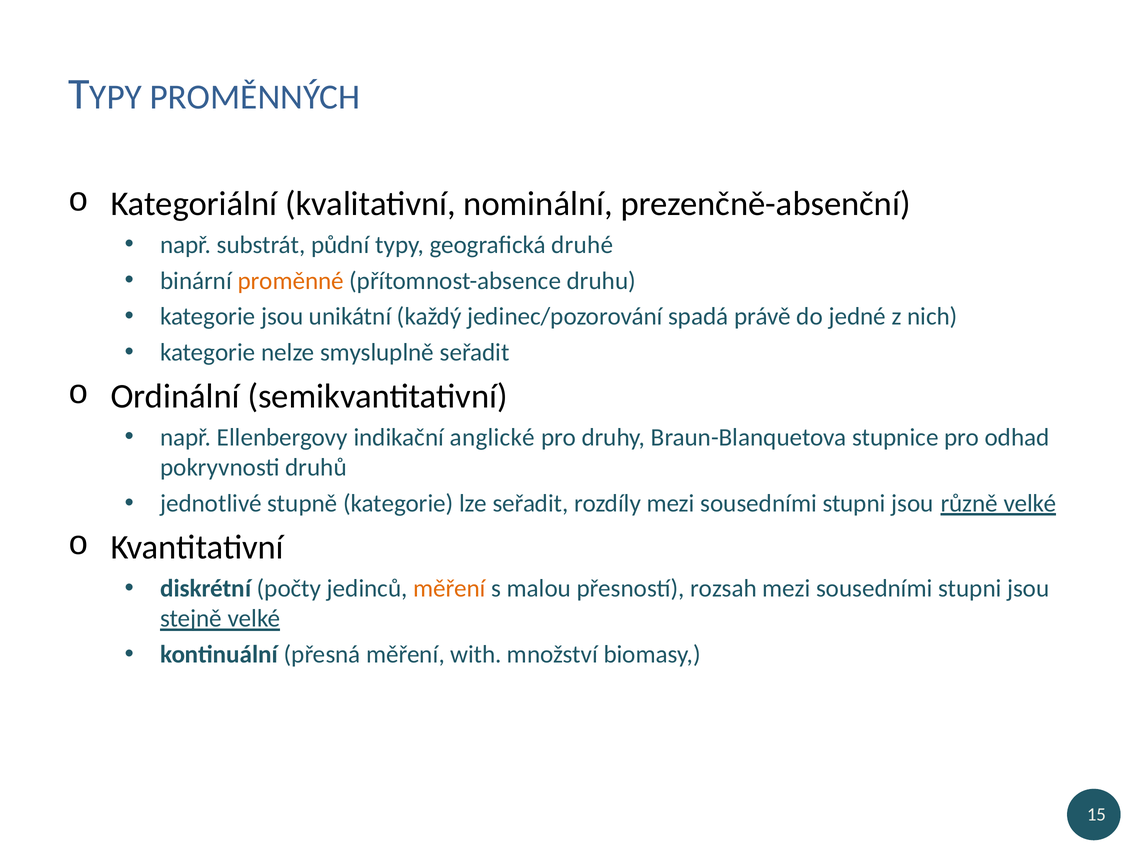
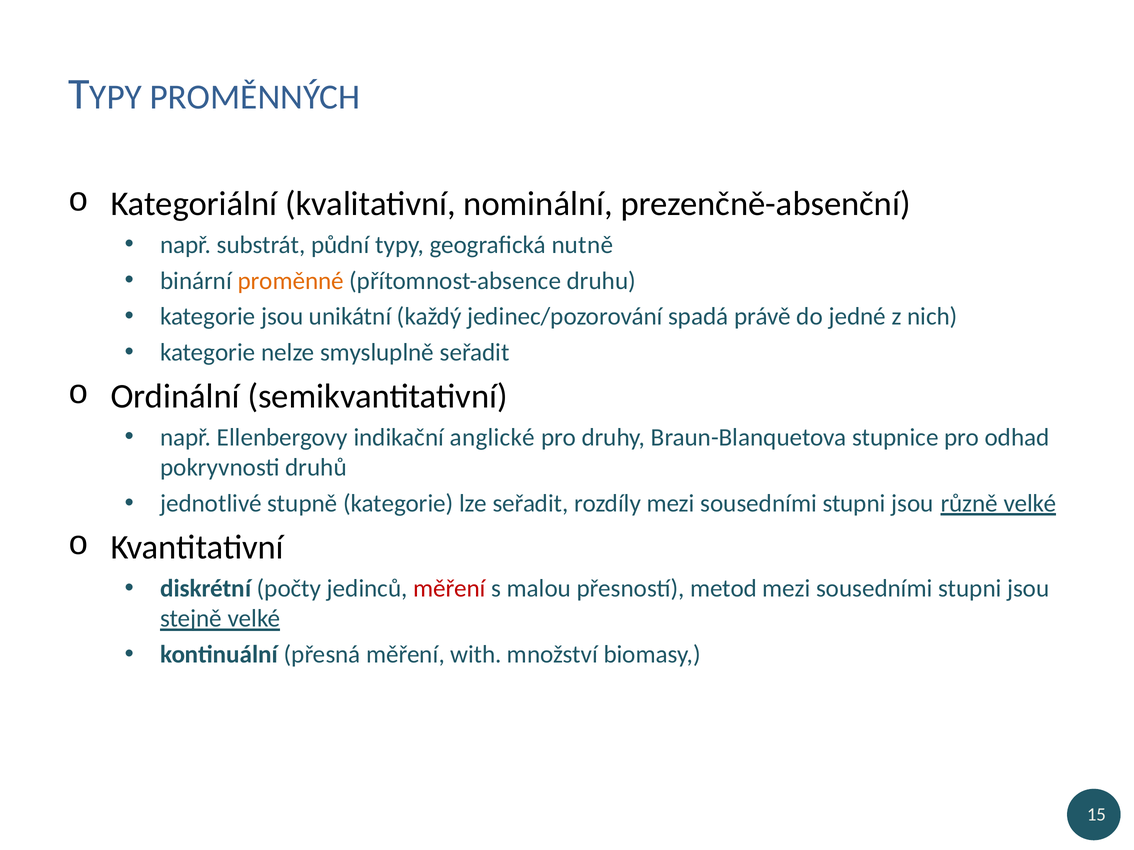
druhé: druhé -> nutně (582, 245)
měření colour: orange -> red (450, 589)
rozsah: rozsah -> metod (724, 589)
